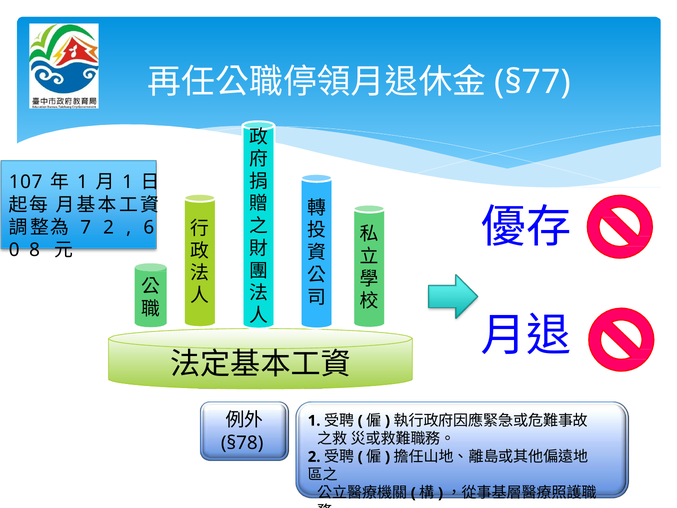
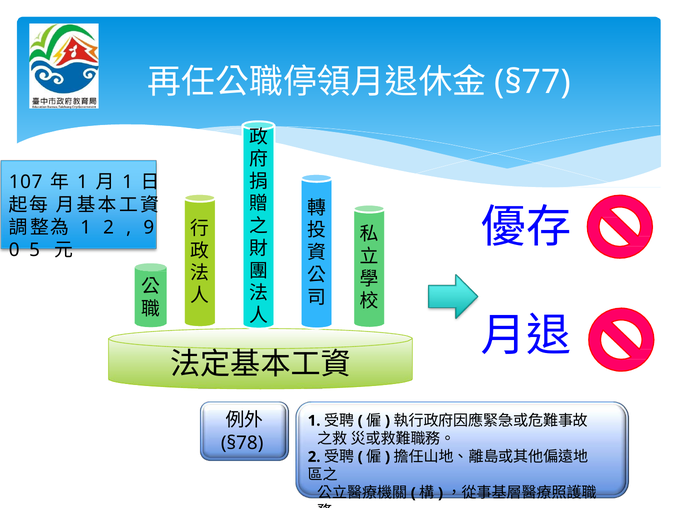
7: 7 -> 1 (86, 227)
6: 6 -> 9 (149, 227)
8: 8 -> 5 (35, 250)
